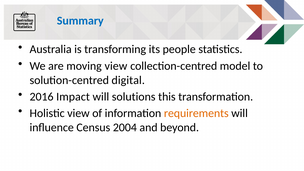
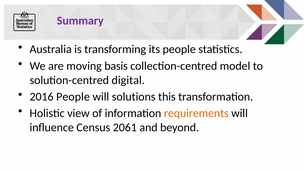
Summary colour: blue -> purple (80, 21)
moving view: view -> basis (116, 66)
2016 Impact: Impact -> People (73, 97)
2004: 2004 -> 2061 (125, 127)
